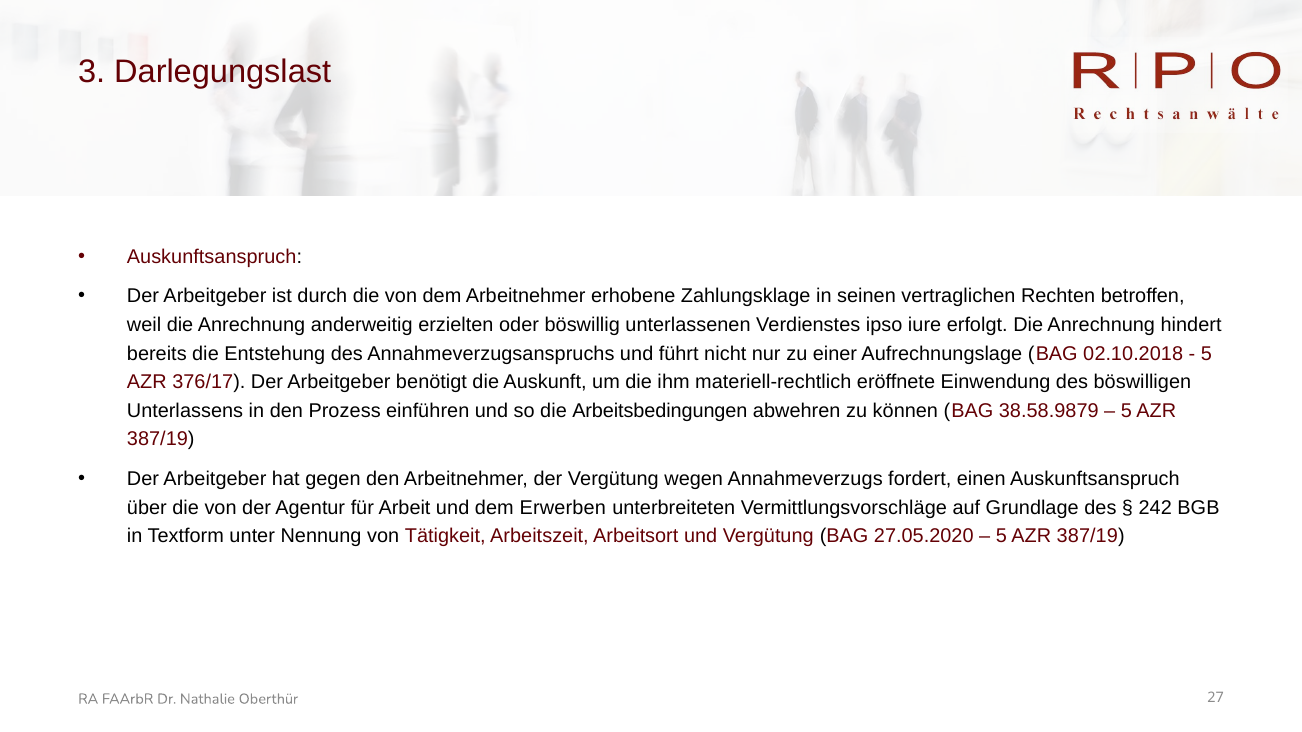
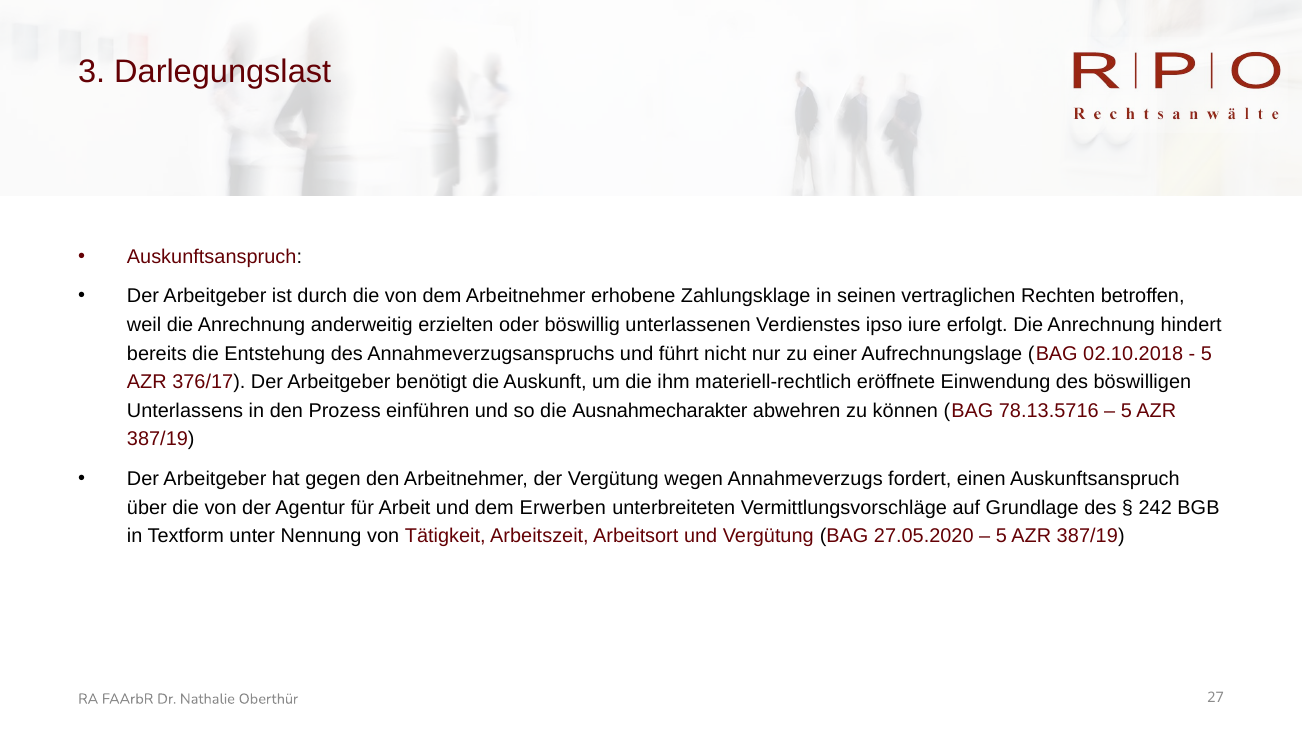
Arbeitsbedingungen: Arbeitsbedingungen -> Ausnahmecharakter (660, 411)
38.58.9879: 38.58.9879 -> 78.13.5716 (1049, 411)
